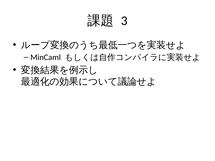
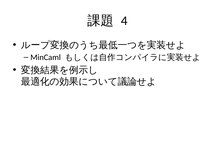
3: 3 -> 4 (124, 21)
